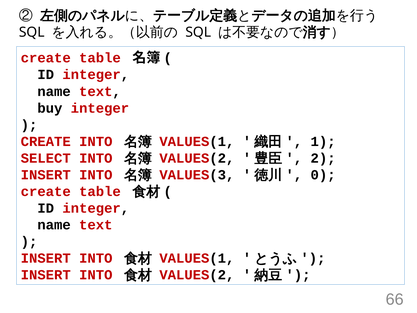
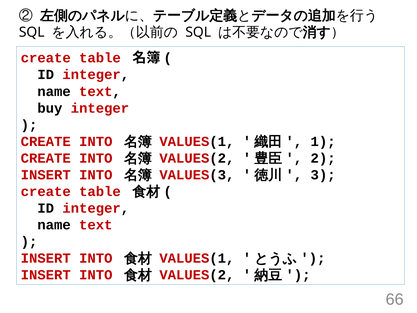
SELECT: SELECT -> CREATE (46, 158)
0: 0 -> 3 (323, 175)
